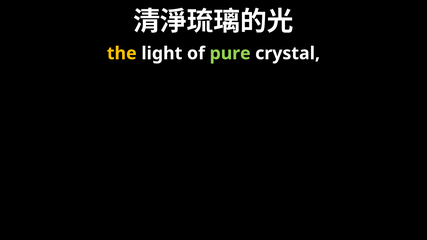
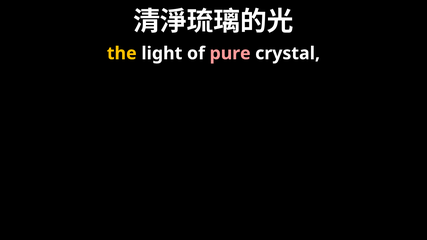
pure colour: light green -> pink (230, 53)
